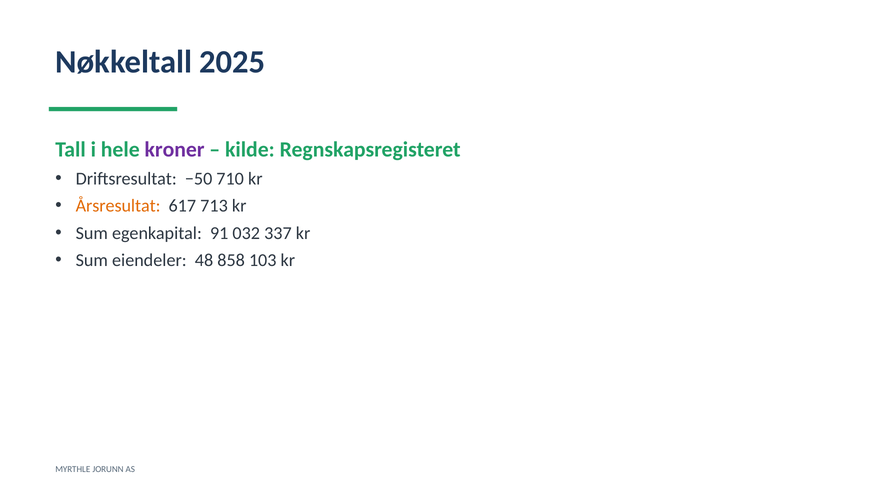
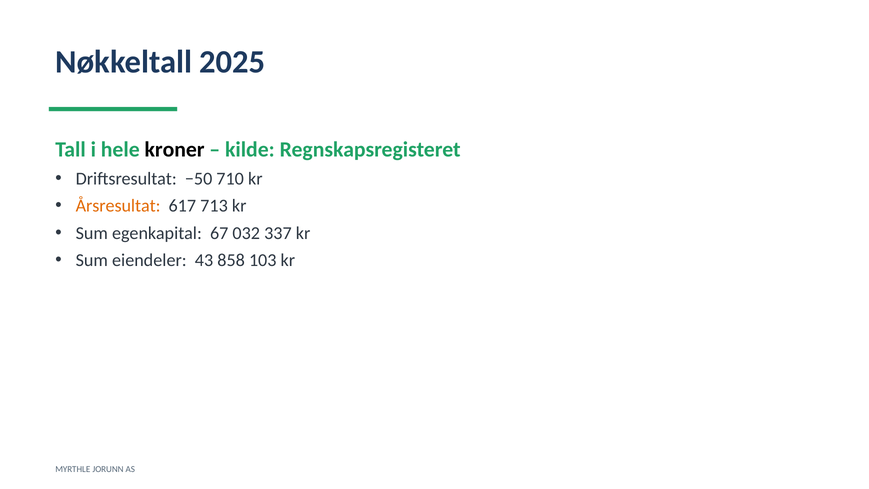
kroner colour: purple -> black (175, 150)
91: 91 -> 67 (219, 233)
48: 48 -> 43 (204, 260)
